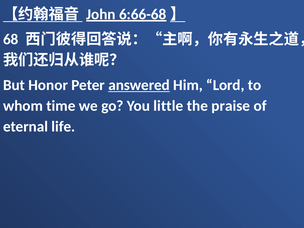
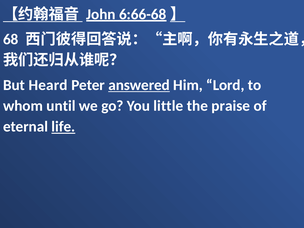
Honor: Honor -> Heard (48, 85)
time: time -> until (61, 106)
life underline: none -> present (63, 127)
